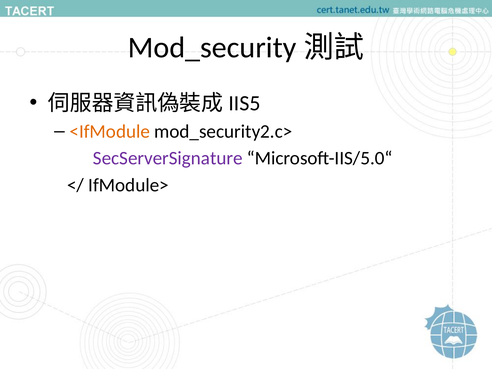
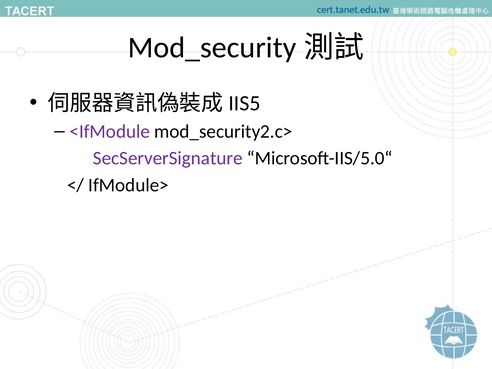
<IfModule colour: orange -> purple (110, 131)
